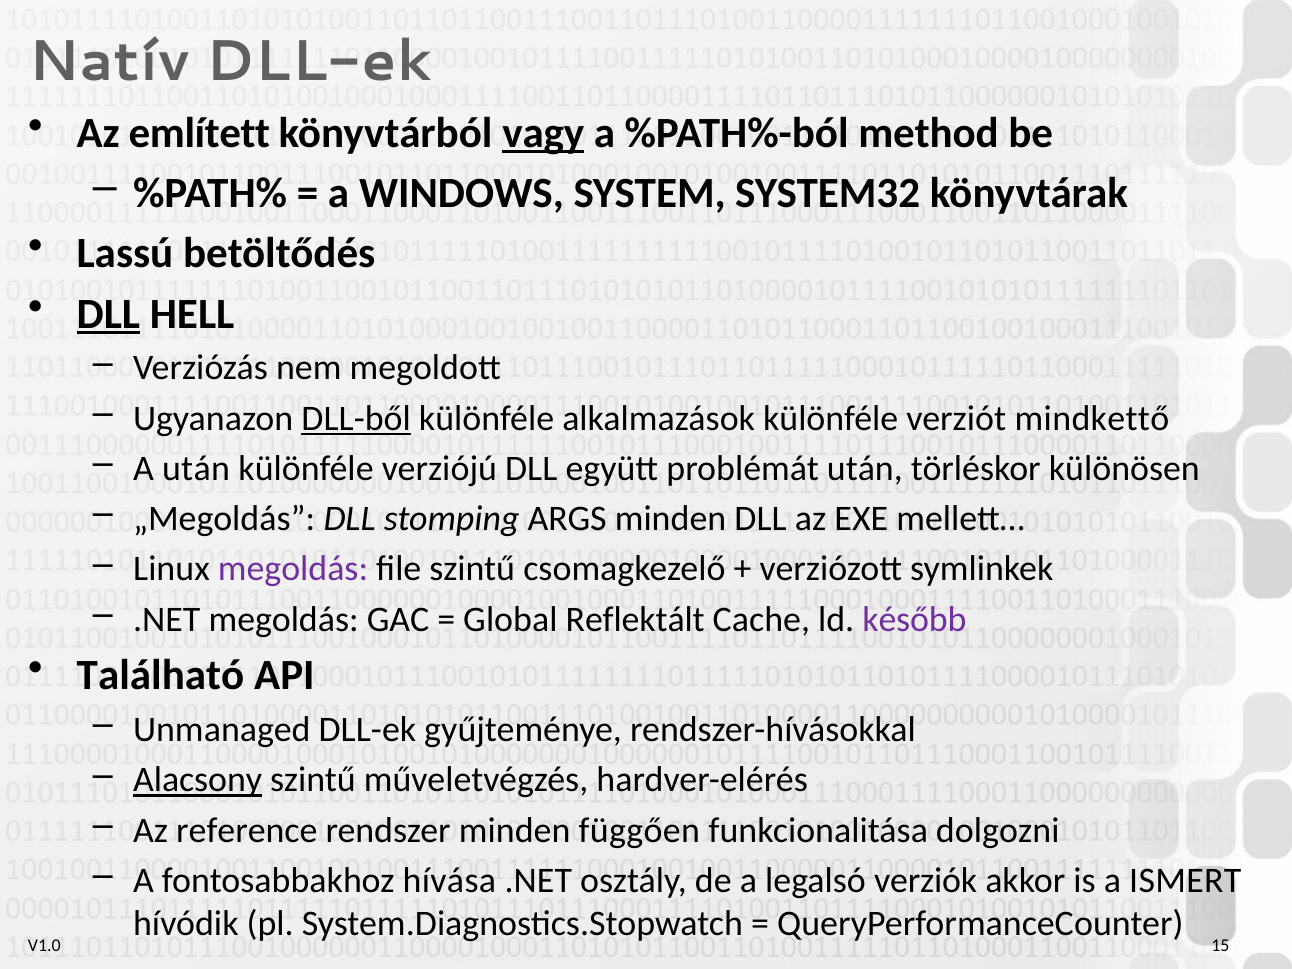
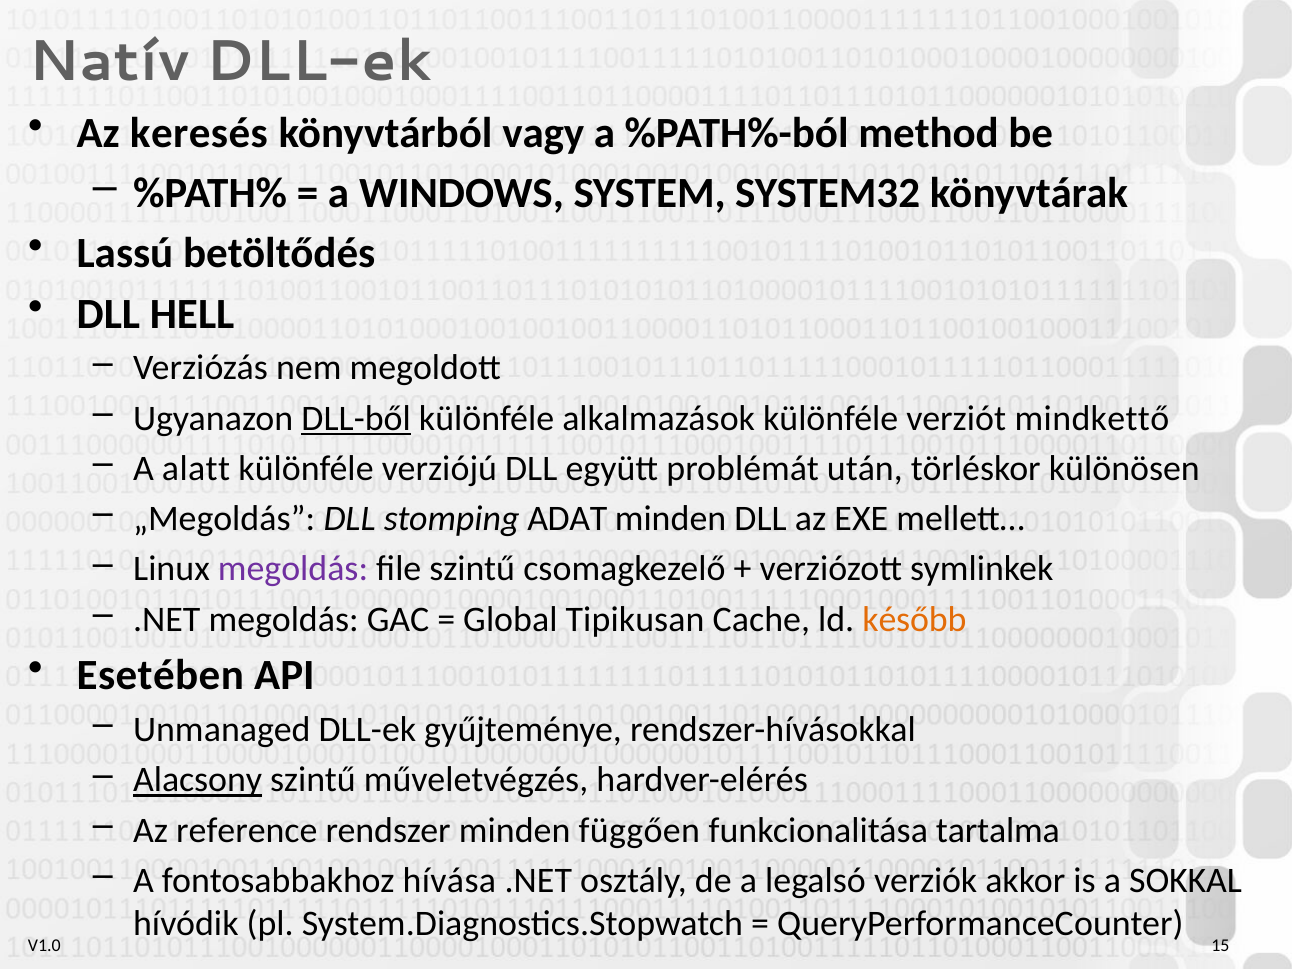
említett: említett -> keresés (199, 133)
vagy underline: present -> none (543, 133)
DLL underline: present -> none (108, 314)
A után: után -> alatt (196, 469)
ARGS: ARGS -> ADAT (567, 519)
Reflektált: Reflektált -> Tipikusan (635, 619)
később colour: purple -> orange (914, 619)
Található: Található -> Esetében (160, 676)
dolgozni: dolgozni -> tartalma (998, 830)
ISMERT: ISMERT -> SOKKAL (1186, 881)
